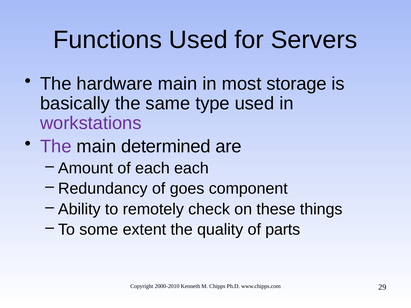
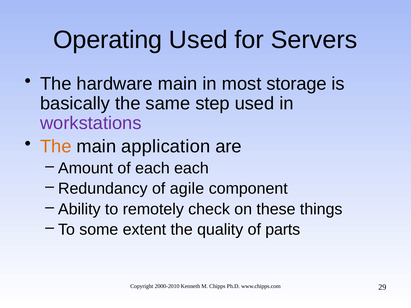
Functions: Functions -> Operating (108, 40)
type: type -> step (213, 103)
The colour: purple -> orange (56, 147)
determined: determined -> application (166, 147)
goes: goes -> agile (187, 189)
